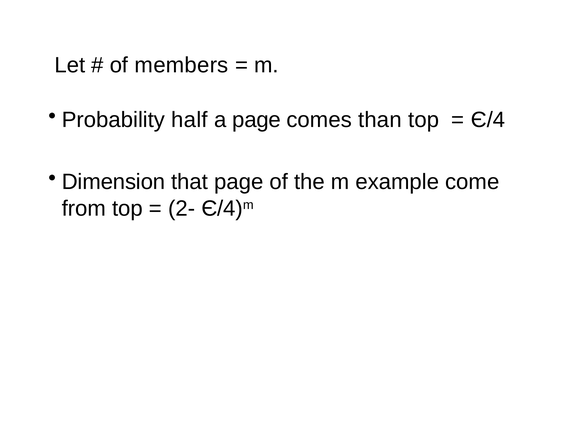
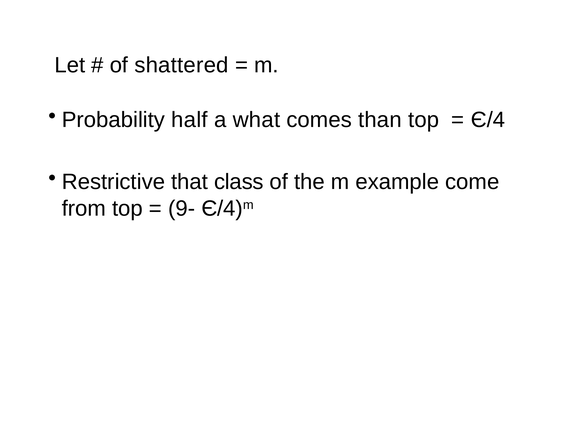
members: members -> shattered (182, 65)
a page: page -> what (256, 120)
Dimension: Dimension -> Restrictive (113, 182)
that page: page -> class (239, 182)
2-: 2- -> 9- (182, 209)
